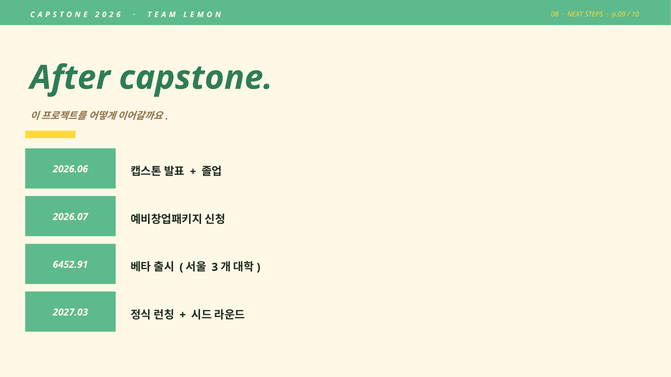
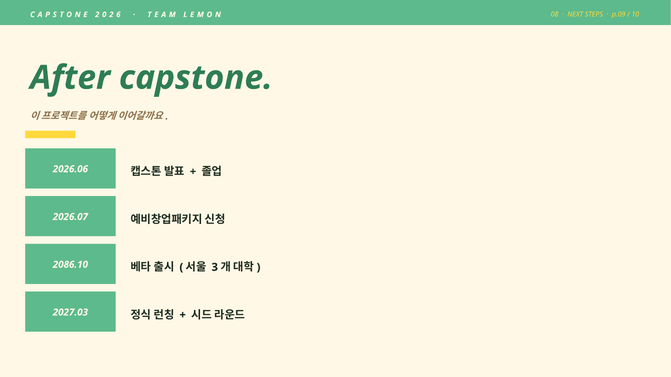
6452.91: 6452.91 -> 2086.10 (70, 265)
